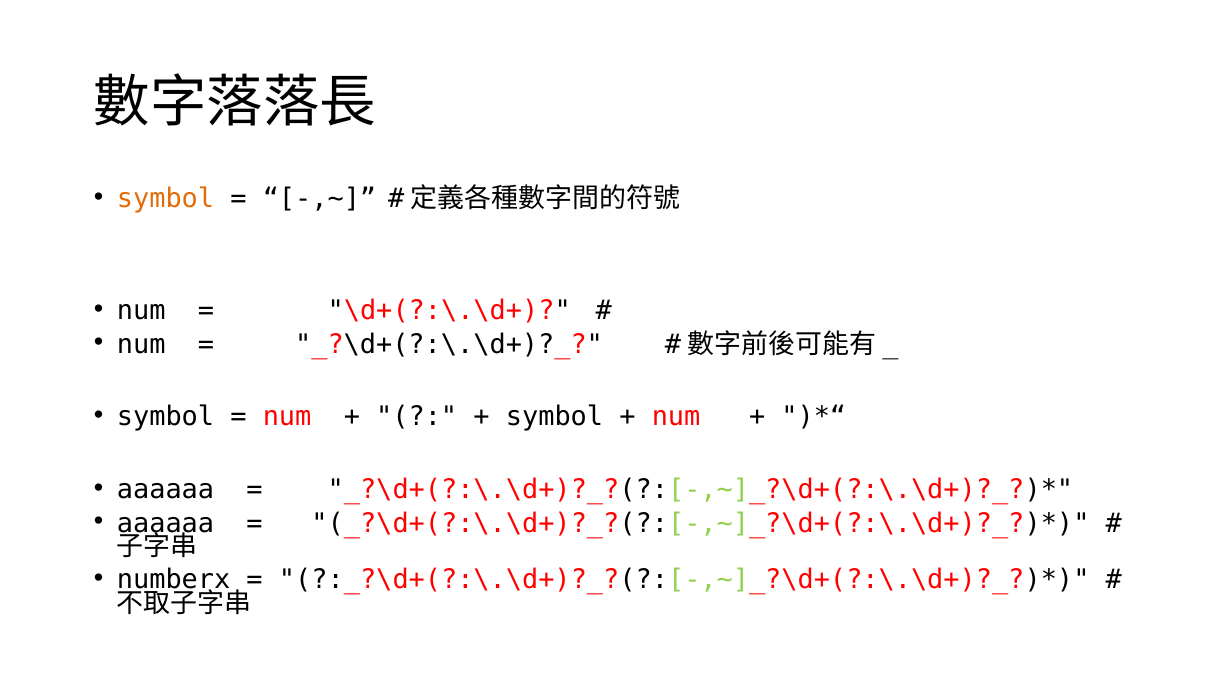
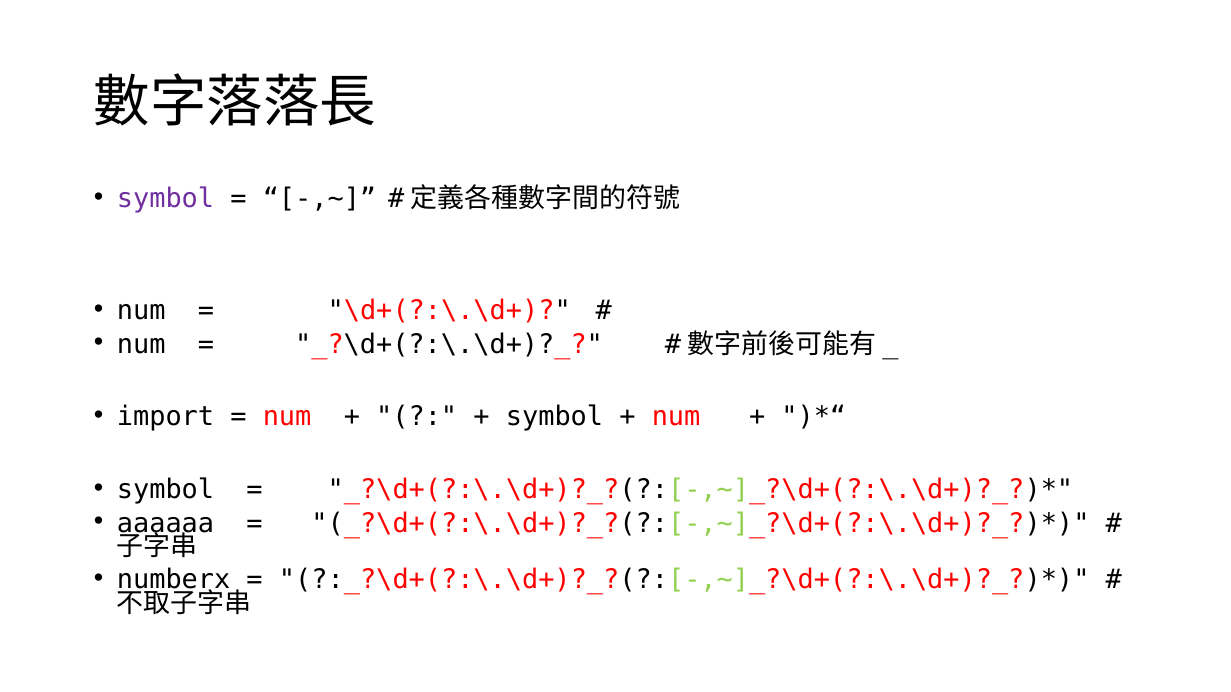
symbol colour: orange -> purple (166, 199)
symbol: symbol -> import (166, 417)
aaaaaa: aaaaaa -> symbol (166, 490)
